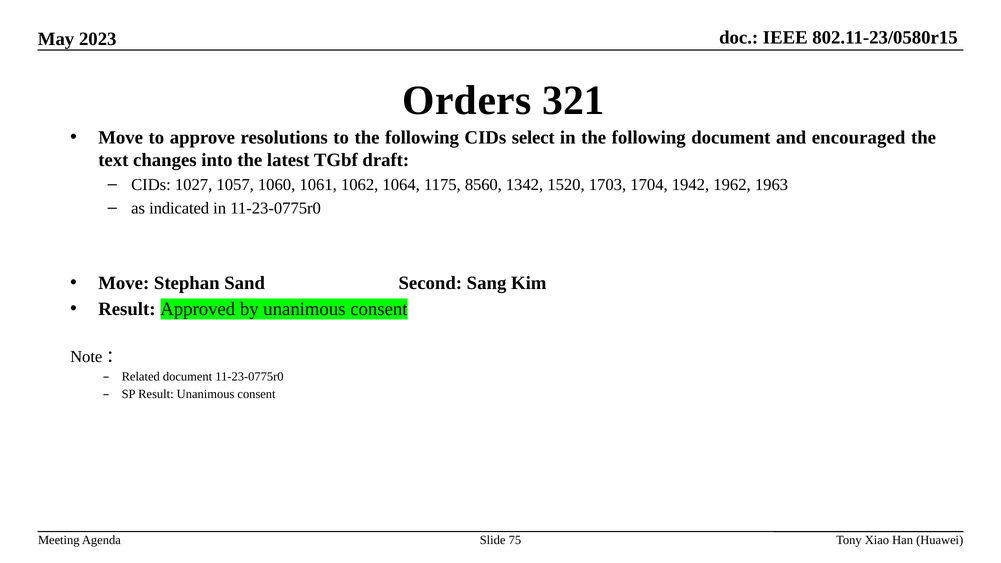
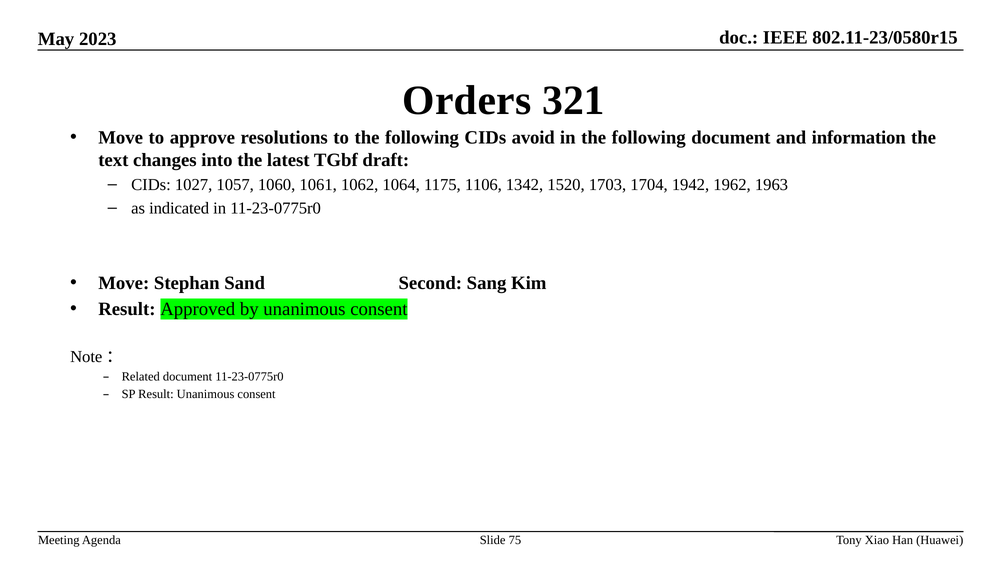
select: select -> avoid (533, 138)
encouraged: encouraged -> information (859, 138)
8560: 8560 -> 1106 (483, 185)
